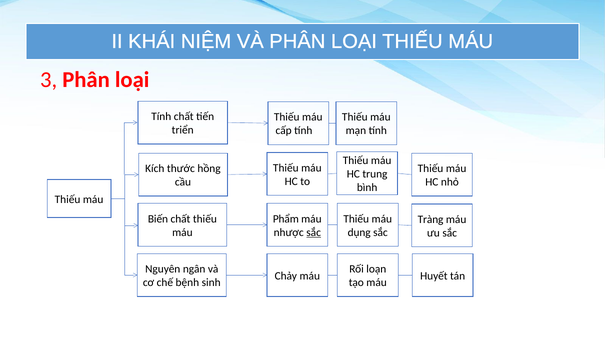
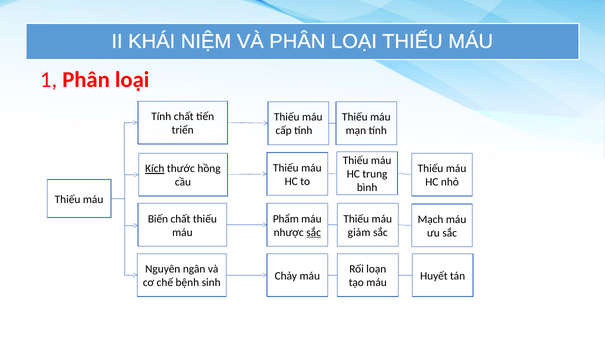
3: 3 -> 1 (49, 80)
Kích underline: none -> present (155, 169)
Tràng: Tràng -> Mạch (431, 220)
dụng: dụng -> giảm (359, 233)
